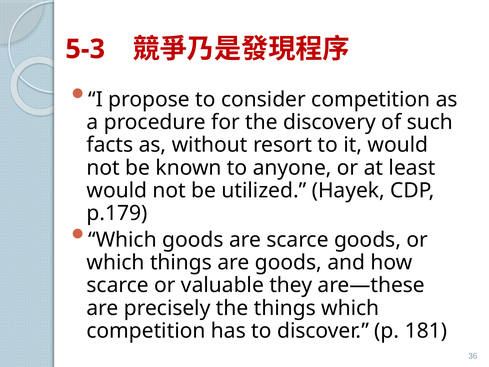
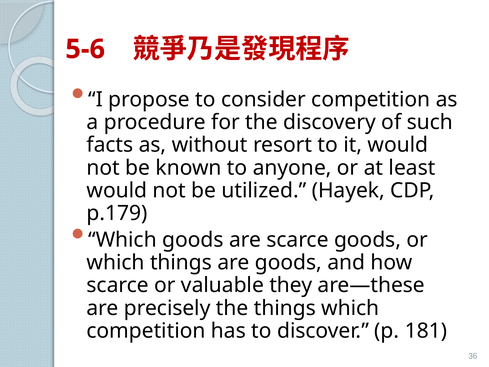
5-3: 5-3 -> 5-6 (85, 49)
